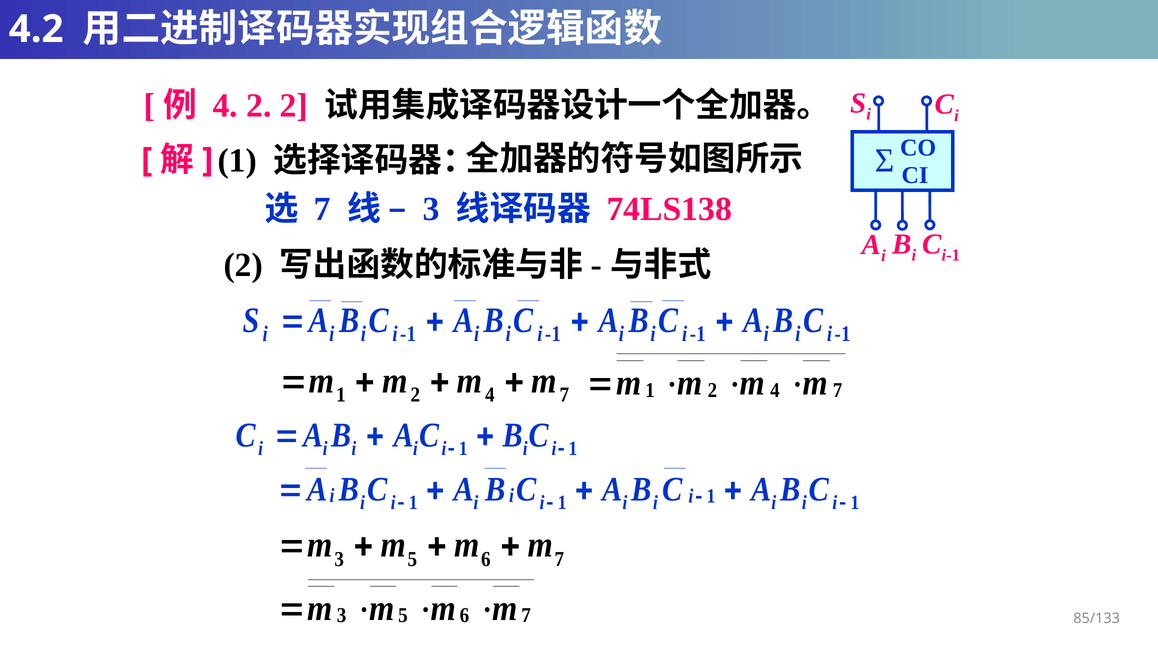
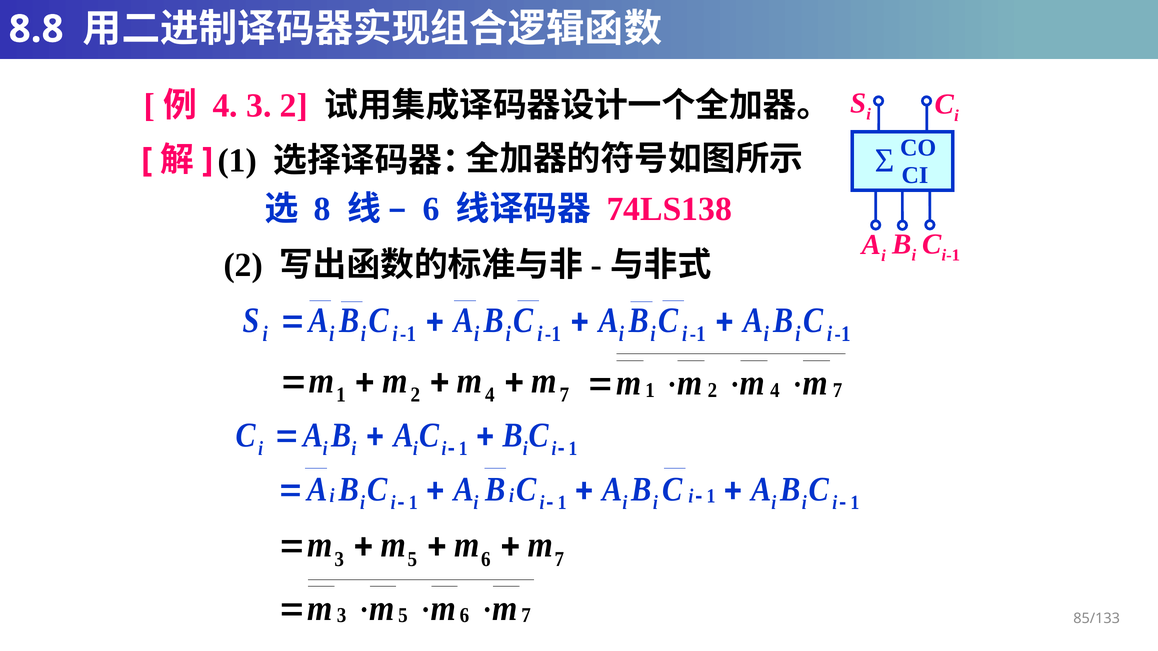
4.2: 4.2 -> 8.8 (36, 29)
2: 2 -> 3 (259, 106)
7: 7 -> 8 (322, 209)
3: 3 -> 6 (431, 209)
